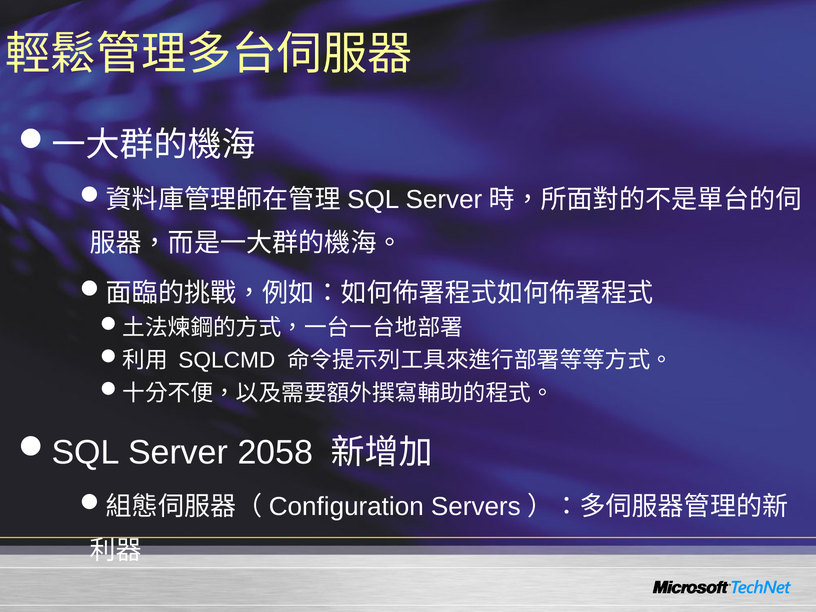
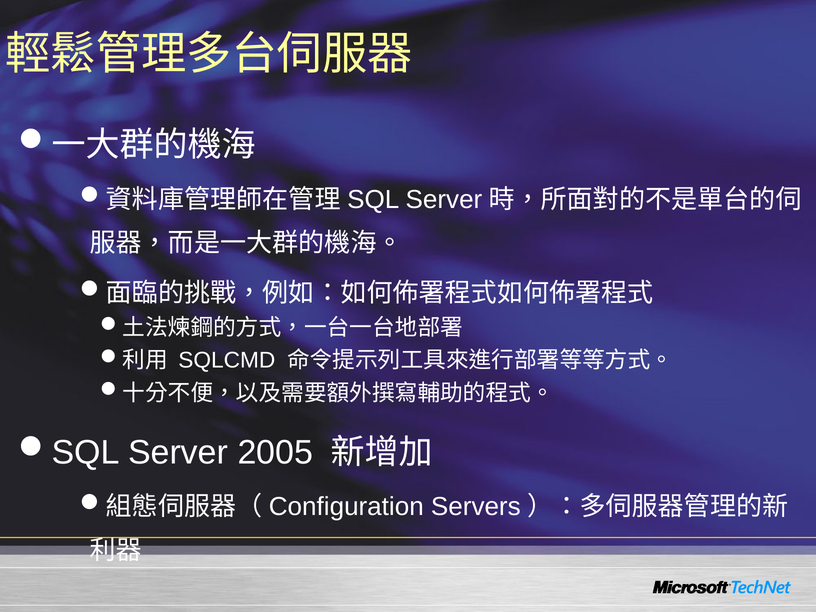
2058: 2058 -> 2005 (275, 452)
